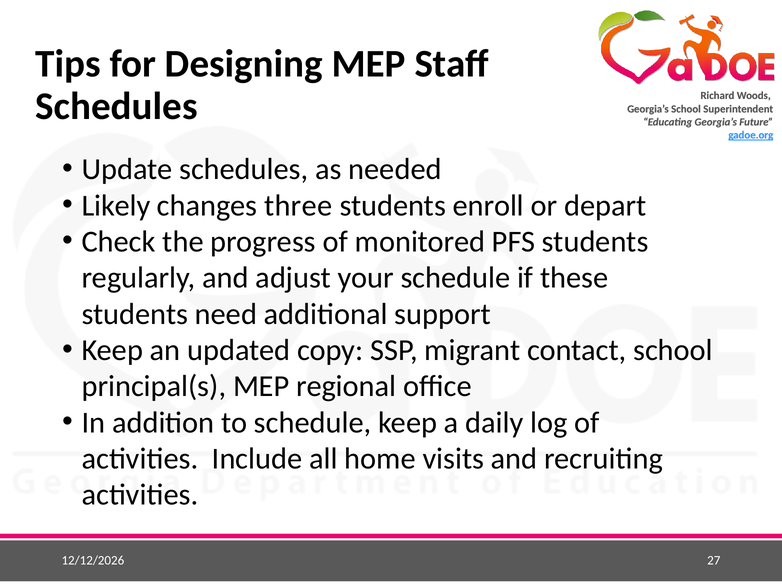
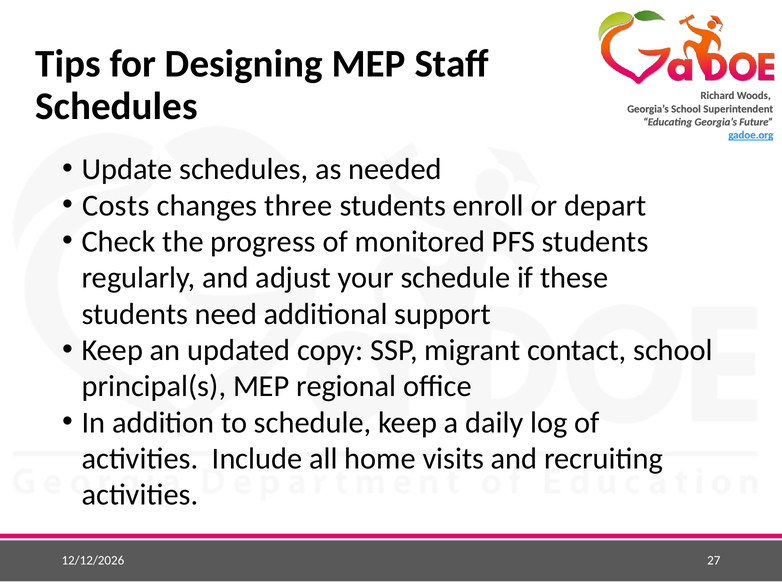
Likely: Likely -> Costs (116, 205)
